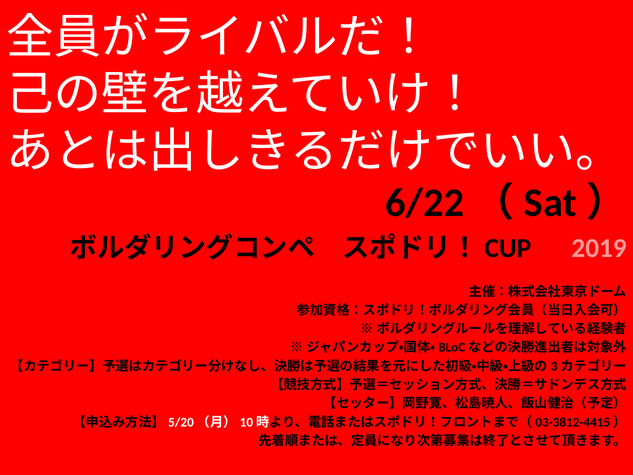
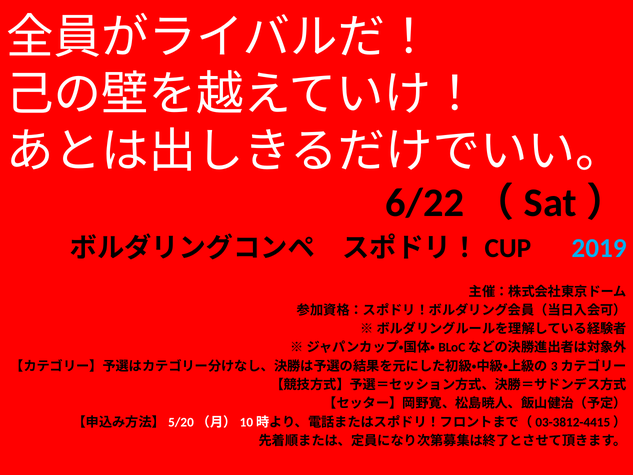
2019 colour: pink -> light blue (599, 248)
